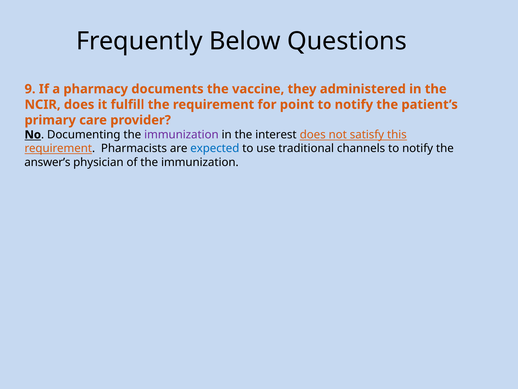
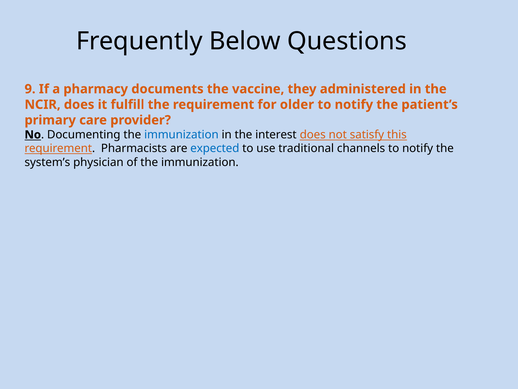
point: point -> older (297, 104)
immunization colour: purple -> blue (181, 135)
answer’s: answer’s -> system’s (47, 162)
